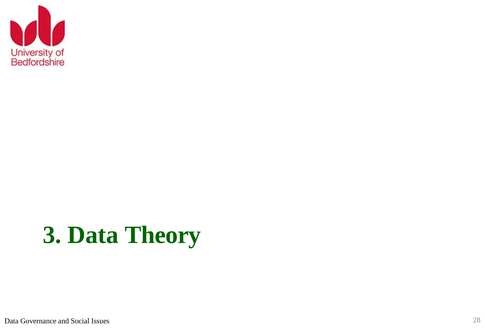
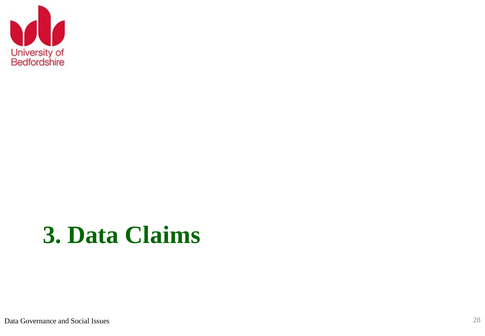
Theory: Theory -> Claims (163, 235)
